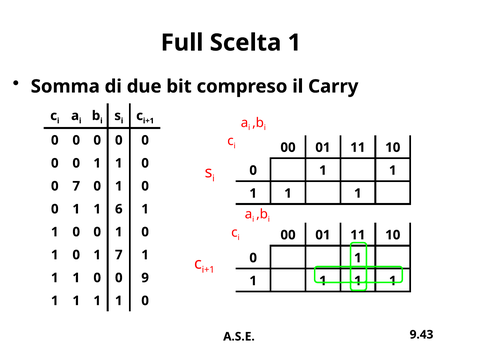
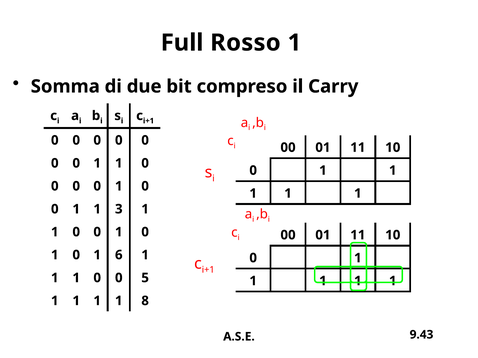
Scelta: Scelta -> Rosso (245, 43)
7: 7 -> 0 (76, 186)
6: 6 -> 3 (119, 209)
1 7: 7 -> 6 (119, 255)
9: 9 -> 5 (145, 278)
0: 0 -> 8 (145, 301)
